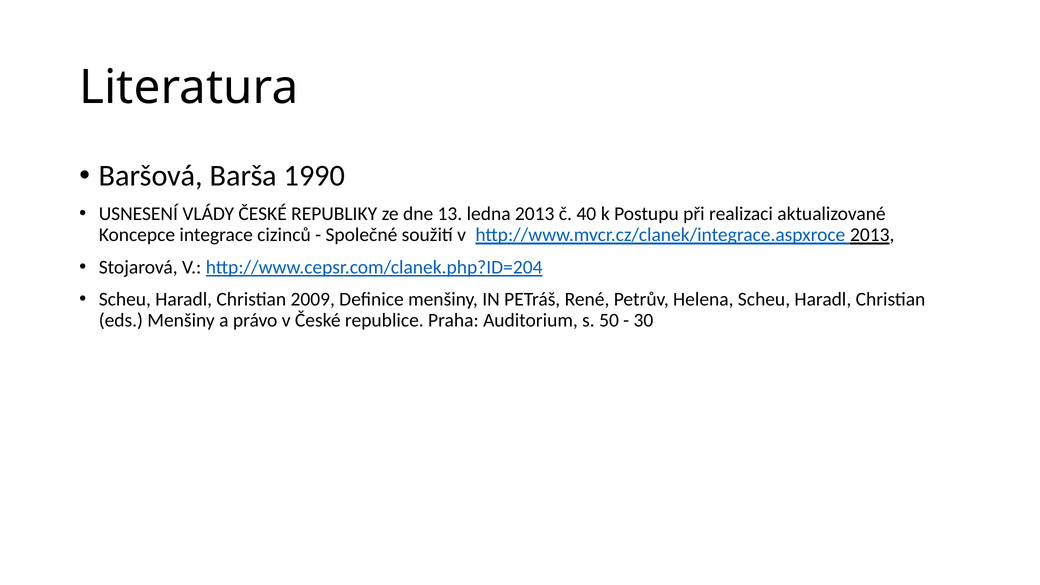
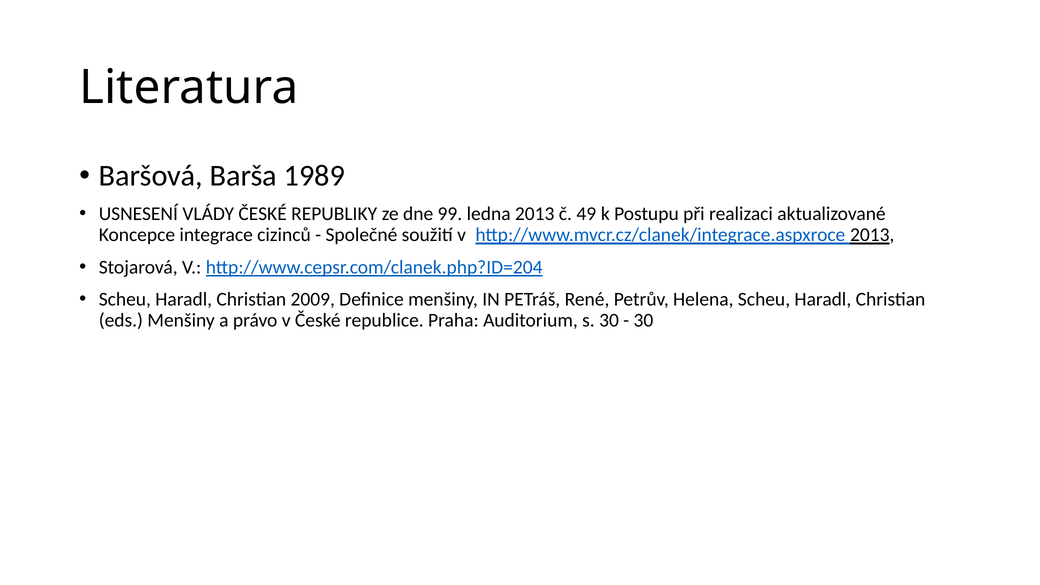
1990: 1990 -> 1989 (314, 176)
13: 13 -> 99 (450, 214)
40: 40 -> 49 (586, 214)
s 50: 50 -> 30 (609, 320)
